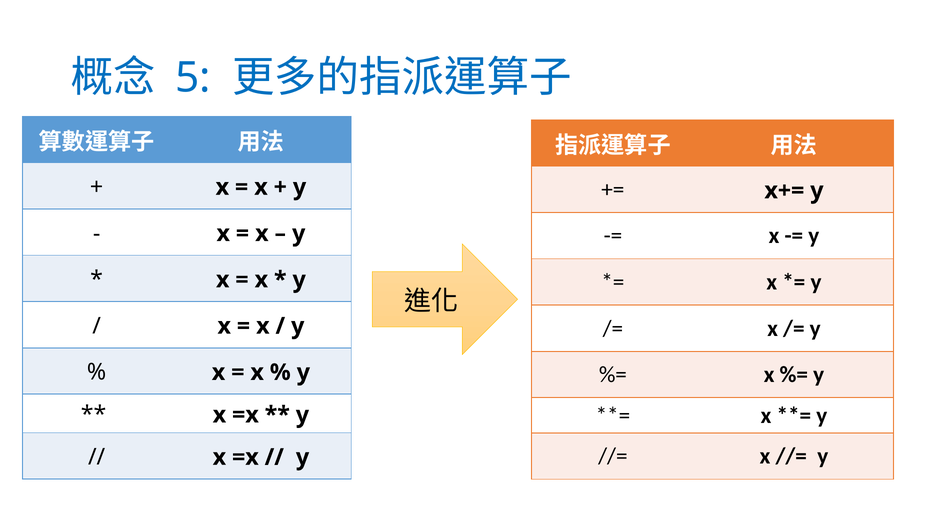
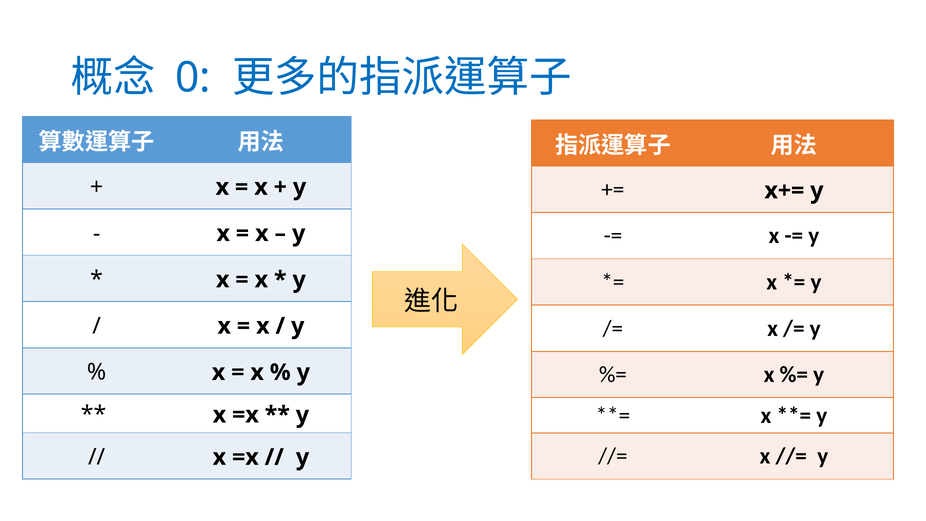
5: 5 -> 0 (193, 78)
